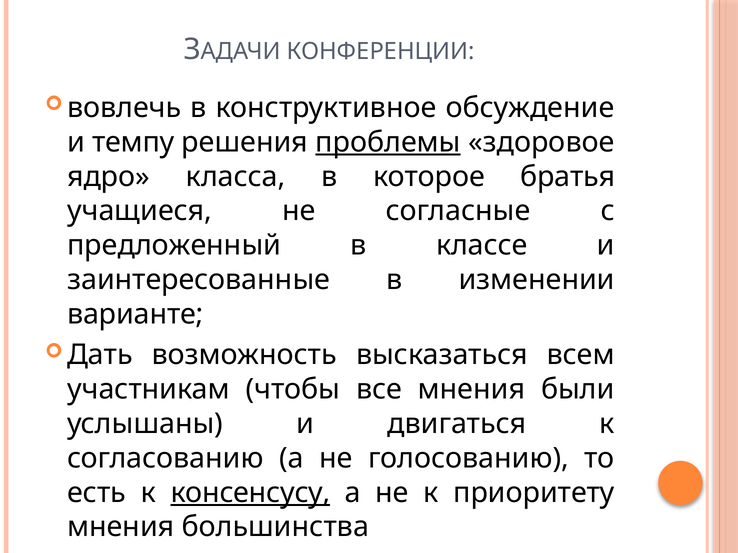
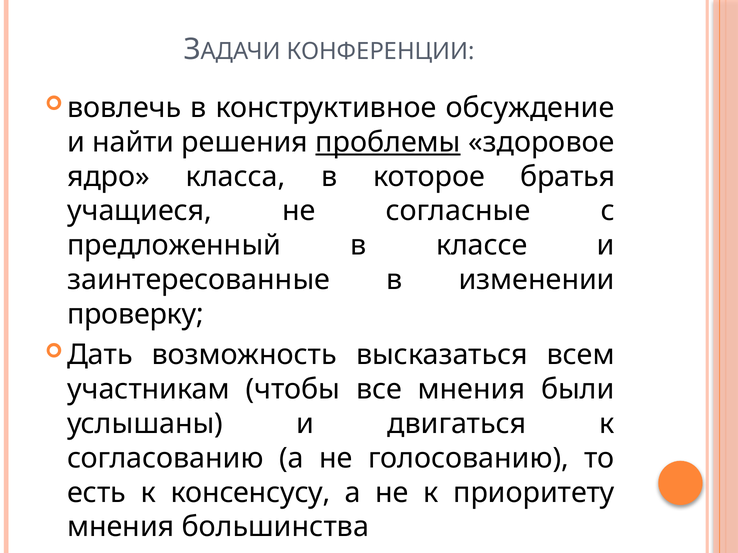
темпу: темпу -> найти (133, 142)
варианте: варианте -> проверку (135, 315)
консенсусу underline: present -> none (250, 493)
